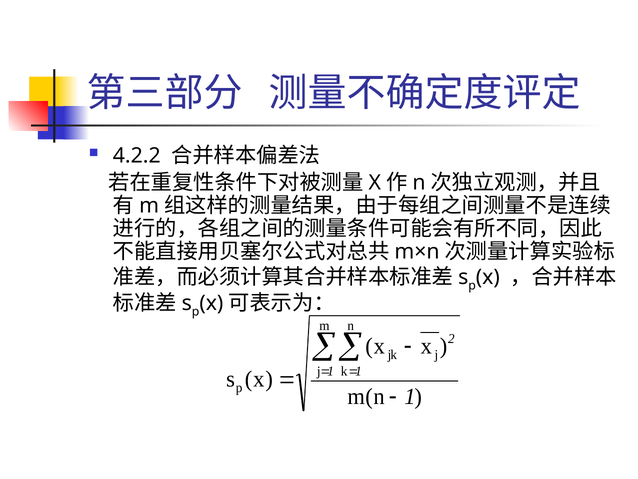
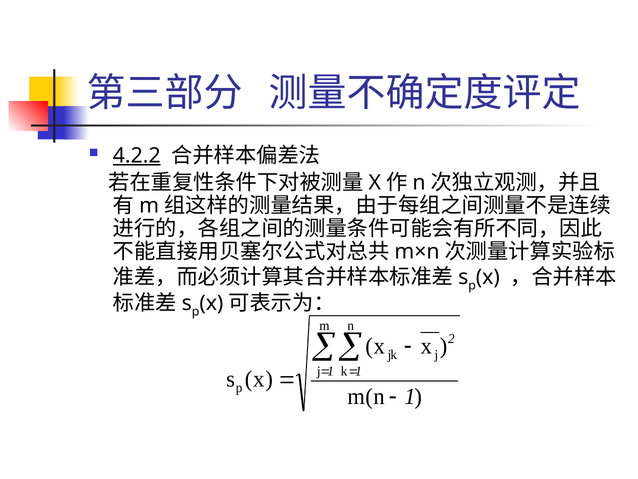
4.2.2 underline: none -> present (137, 155)
